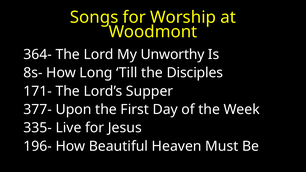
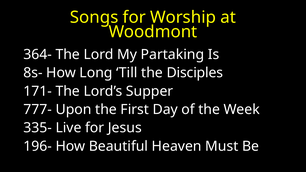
Unworthy: Unworthy -> Partaking (172, 54)
377-: 377- -> 777- (38, 110)
